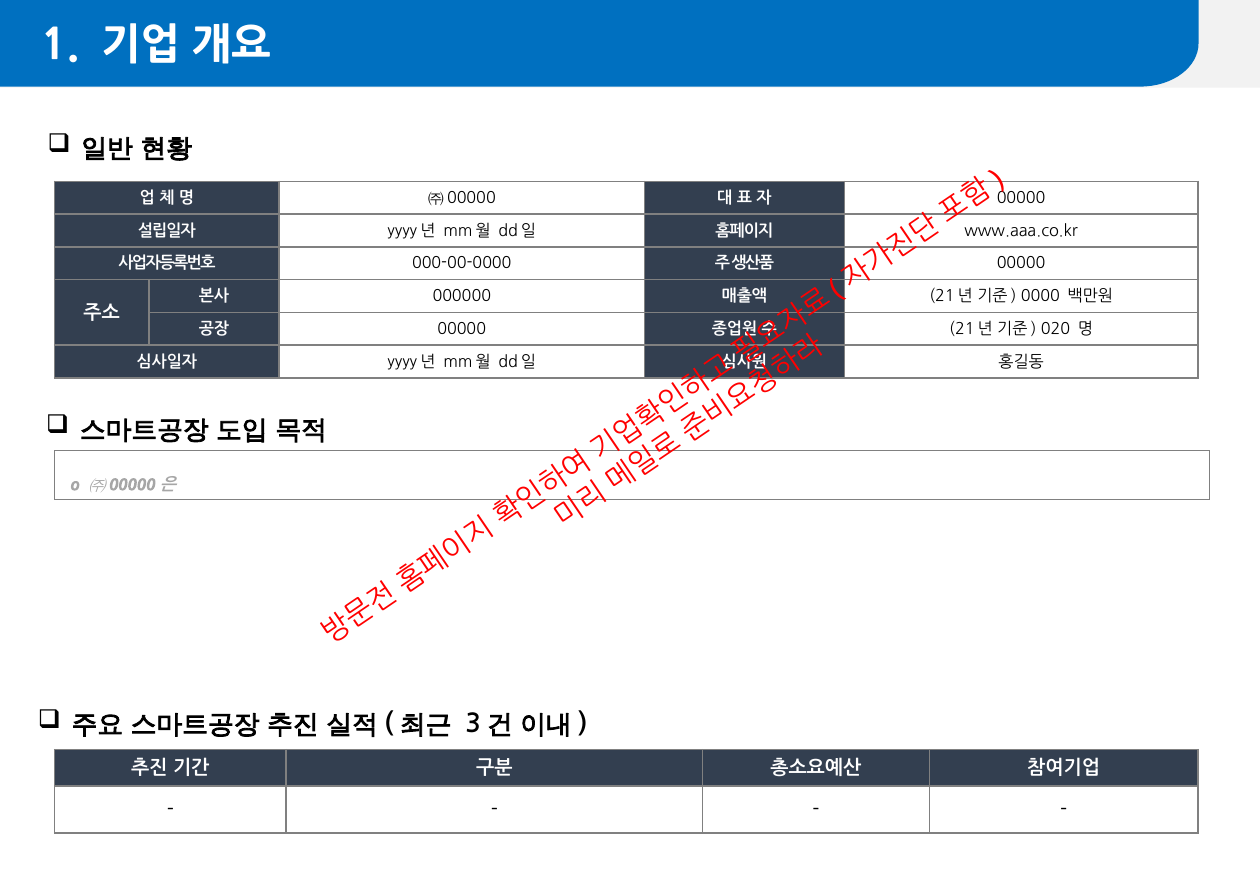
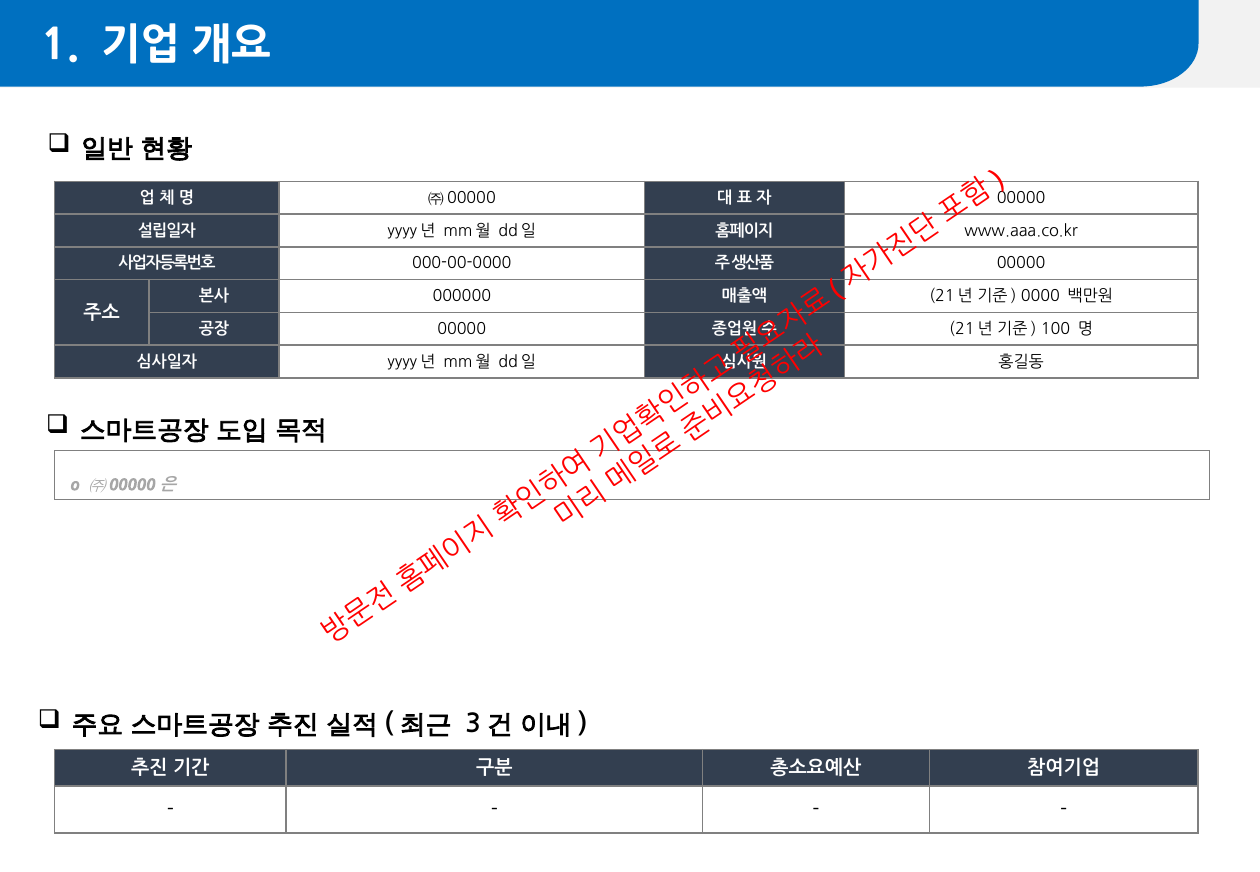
020: 020 -> 100 (1056, 329)
